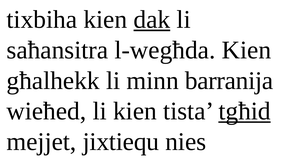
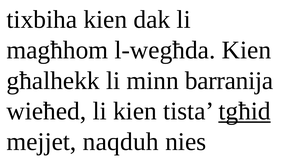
dak underline: present -> none (152, 19)
saħansitra: saħansitra -> magħhom (57, 50)
jixtiequ: jixtiequ -> naqduh (121, 142)
